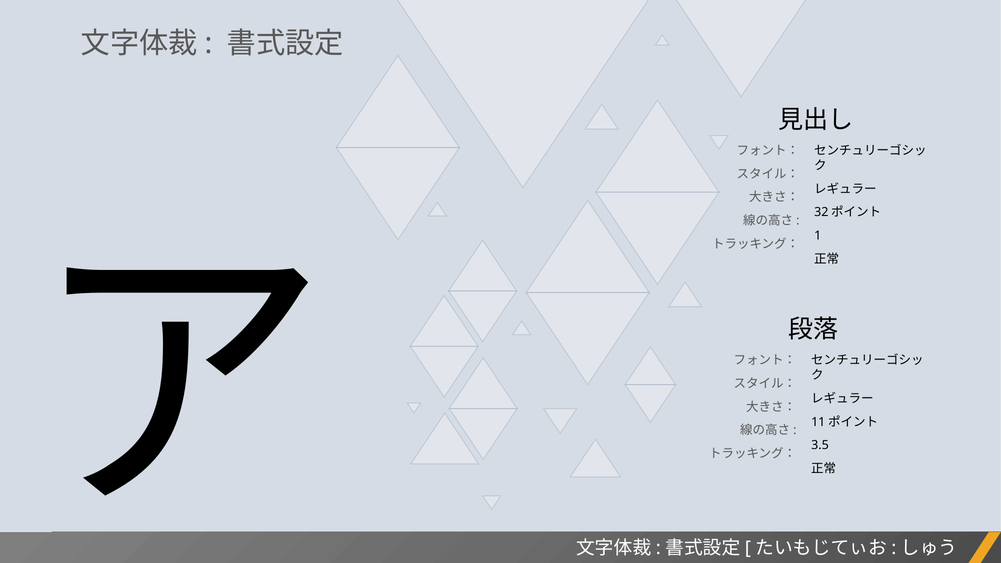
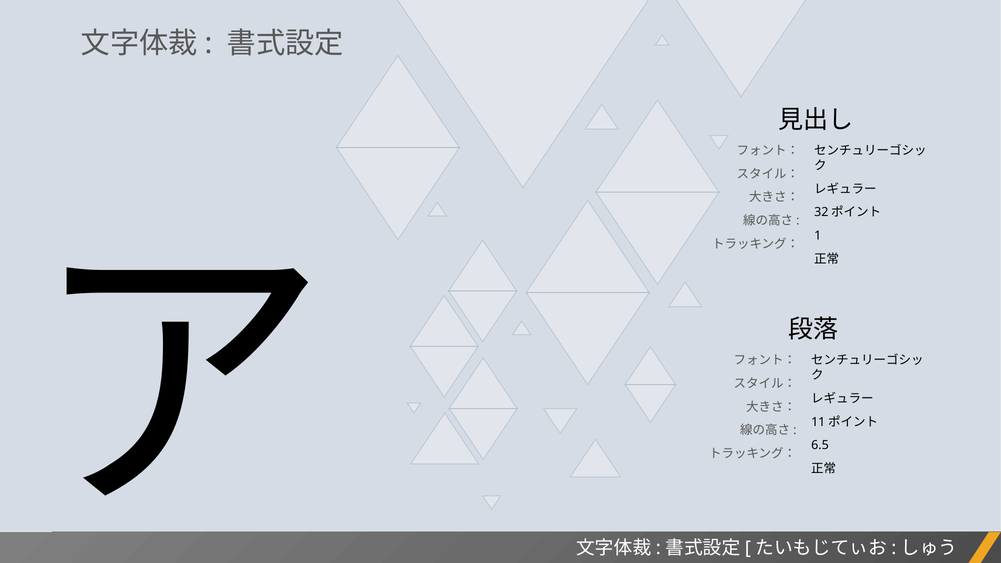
3.5: 3.5 -> 6.5 (820, 445)
